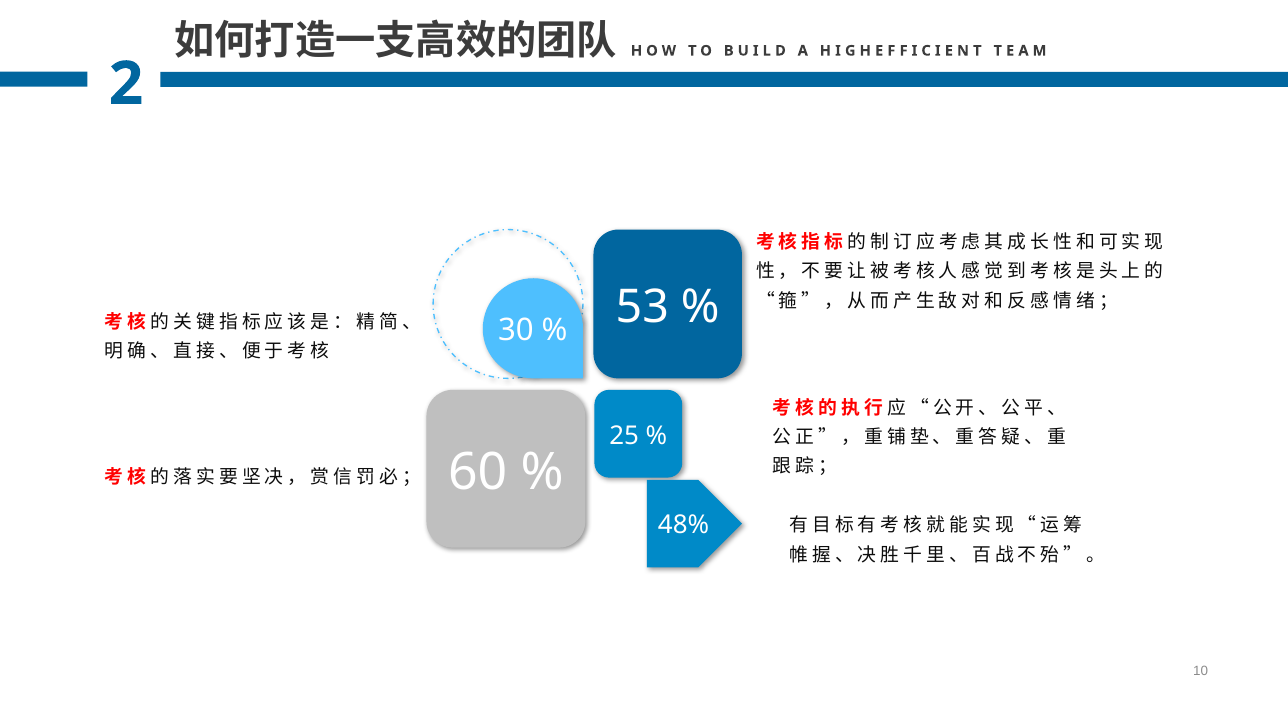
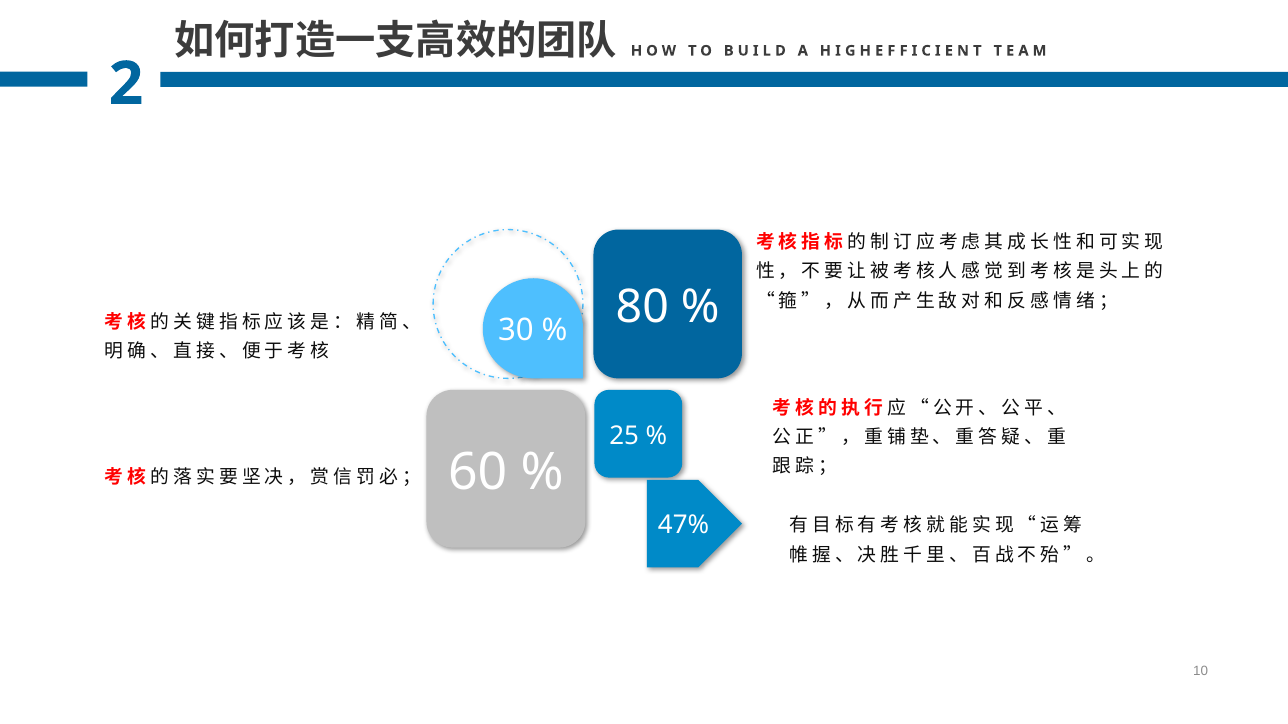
53: 53 -> 80 (642, 307)
48%: 48% -> 47% (684, 526)
